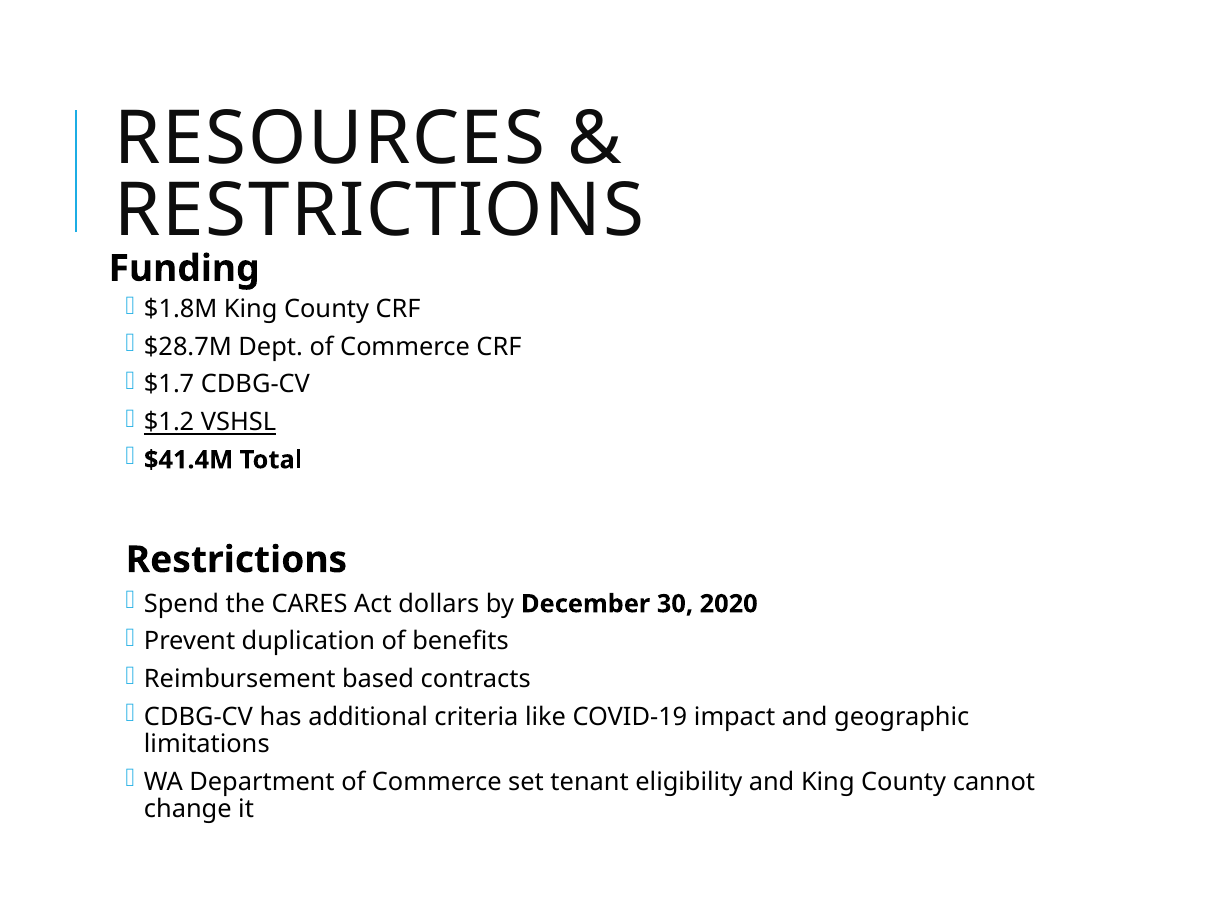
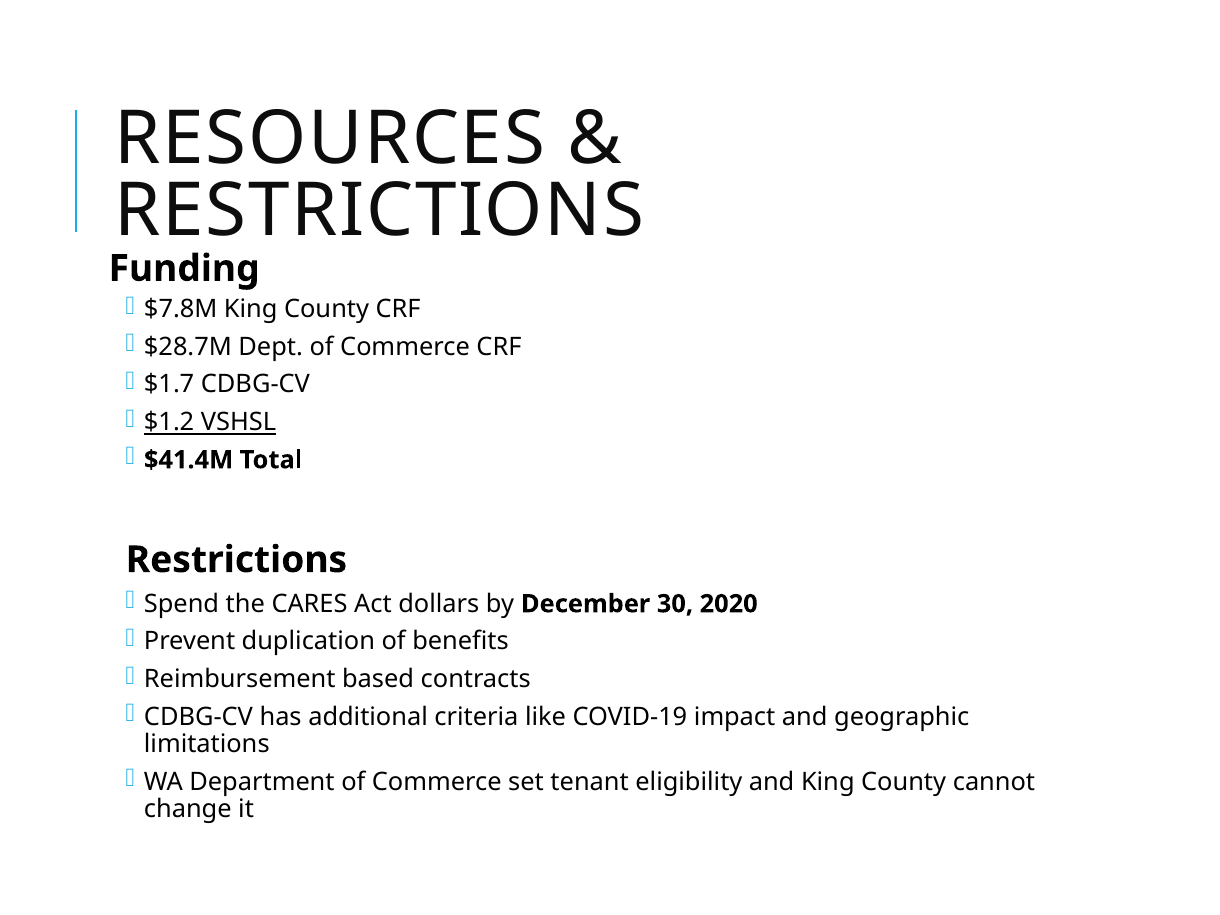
$1.8M: $1.8M -> $7.8M (181, 309)
